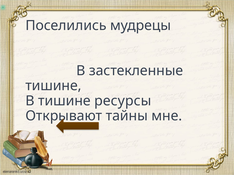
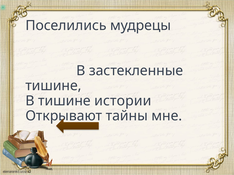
ресурсы: ресурсы -> истории (123, 101)
